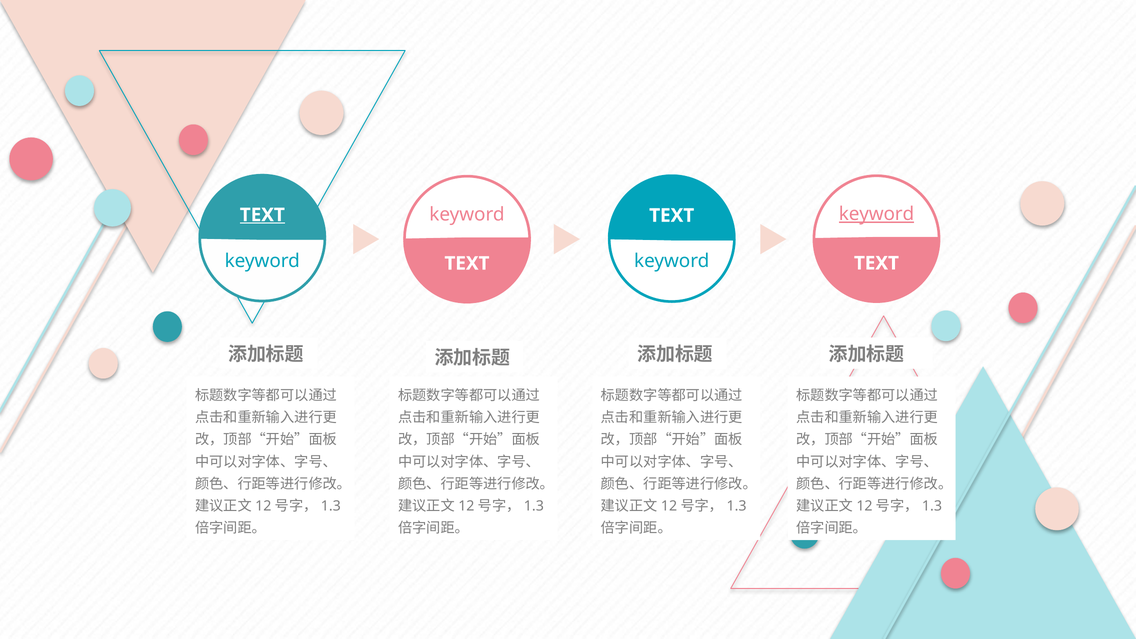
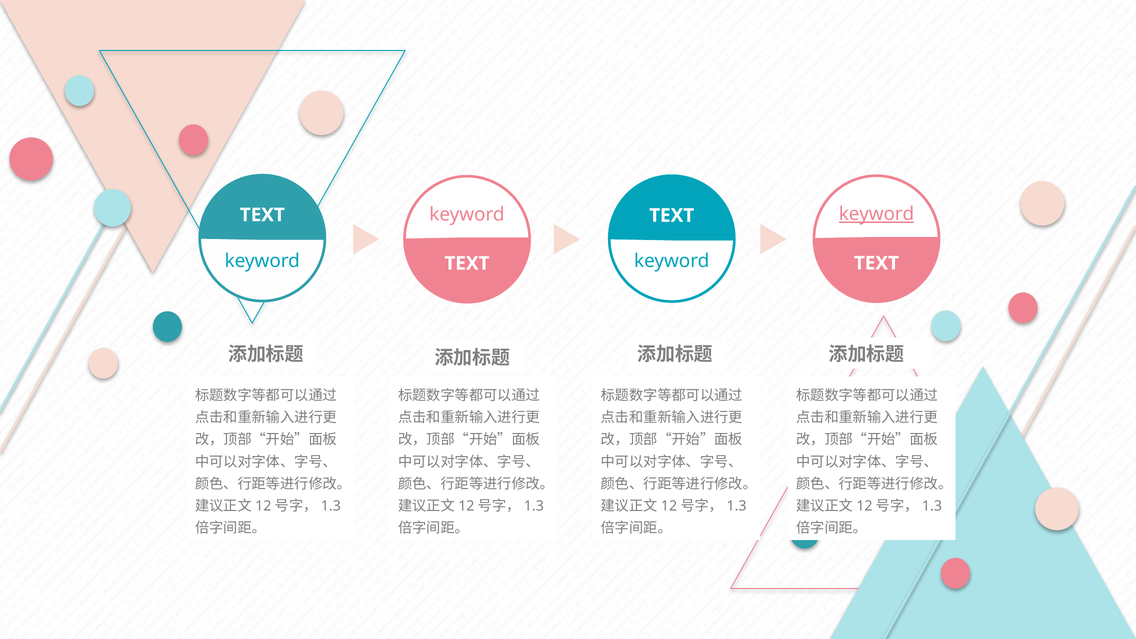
TEXT underline: present -> none (262, 215)
